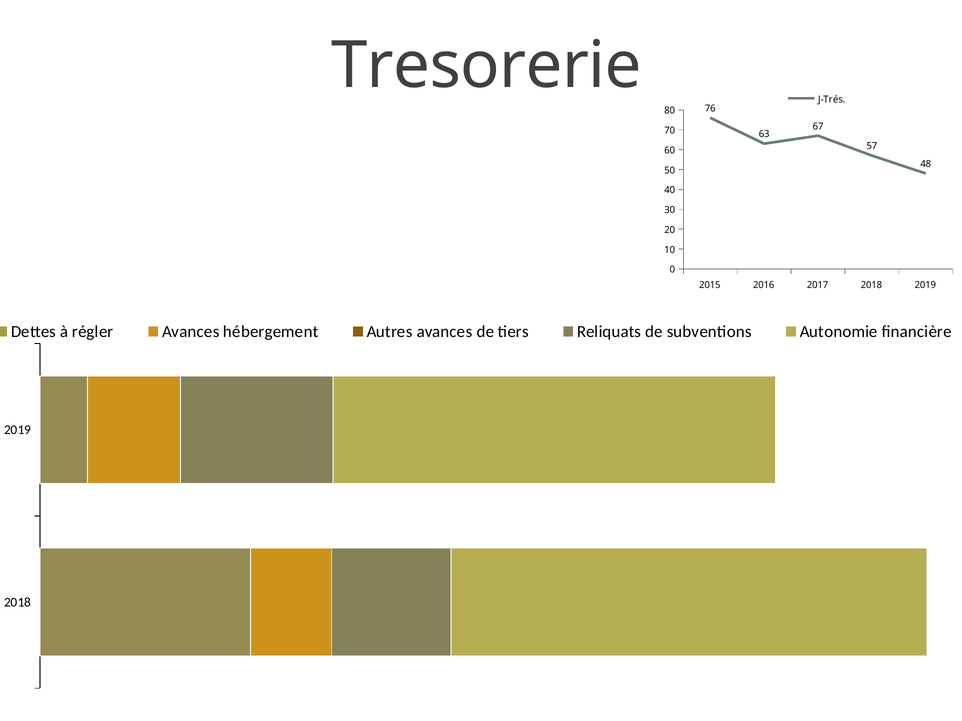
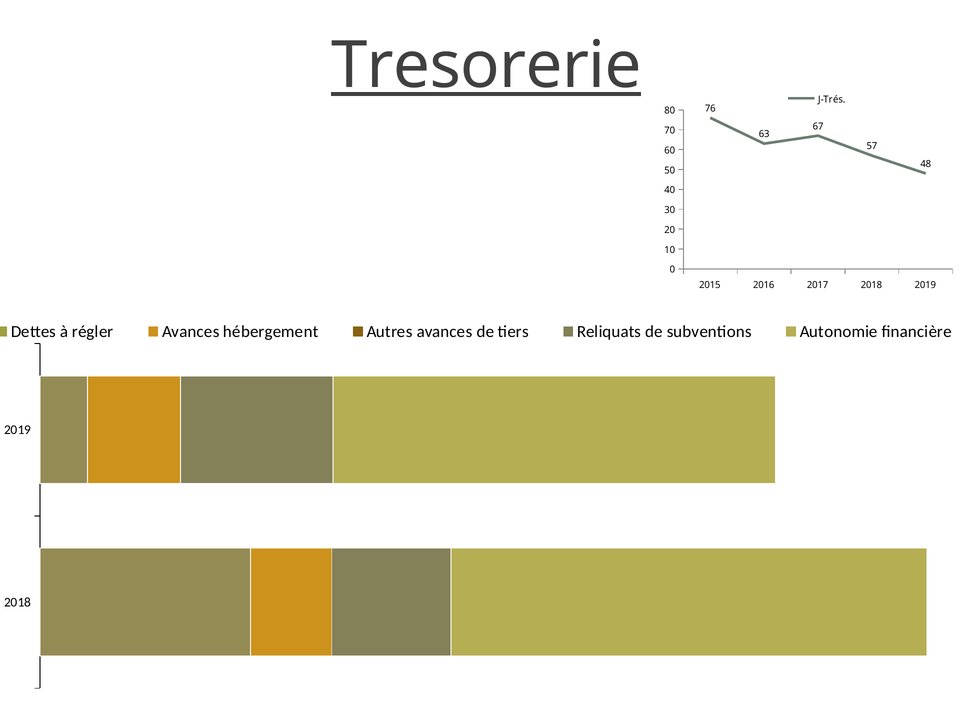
Tresorerie underline: none -> present (486, 66)
